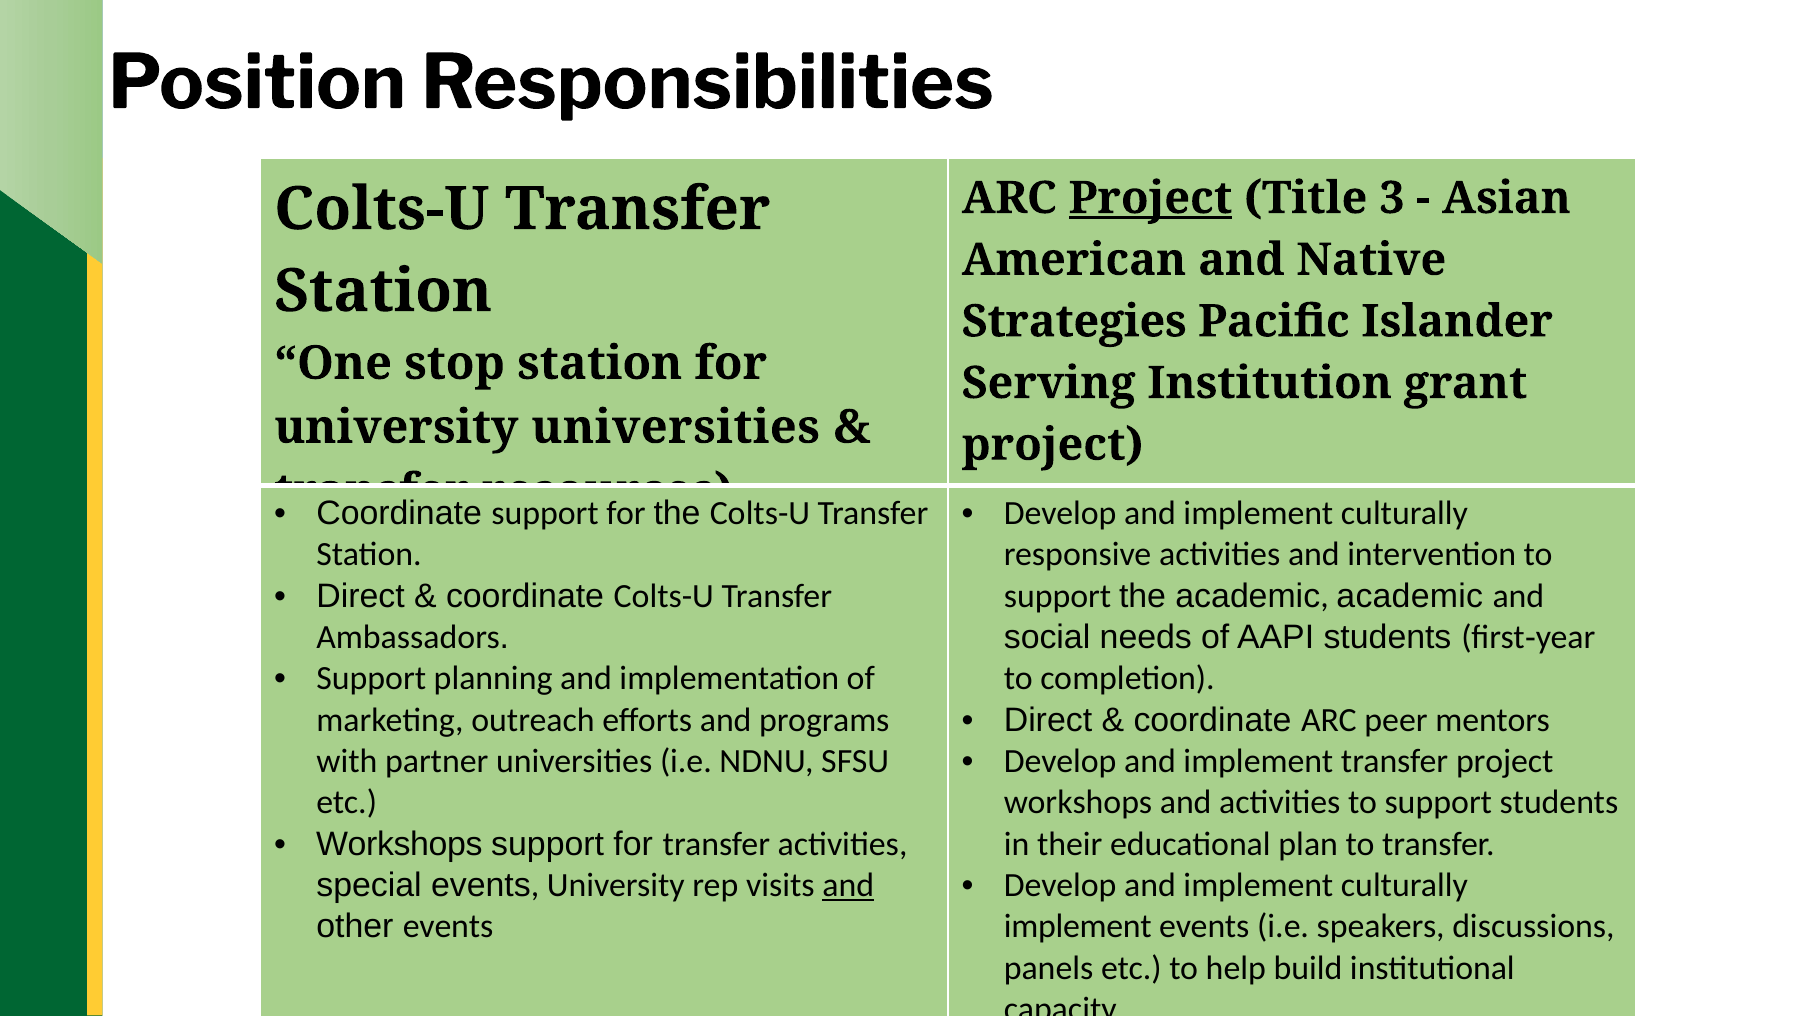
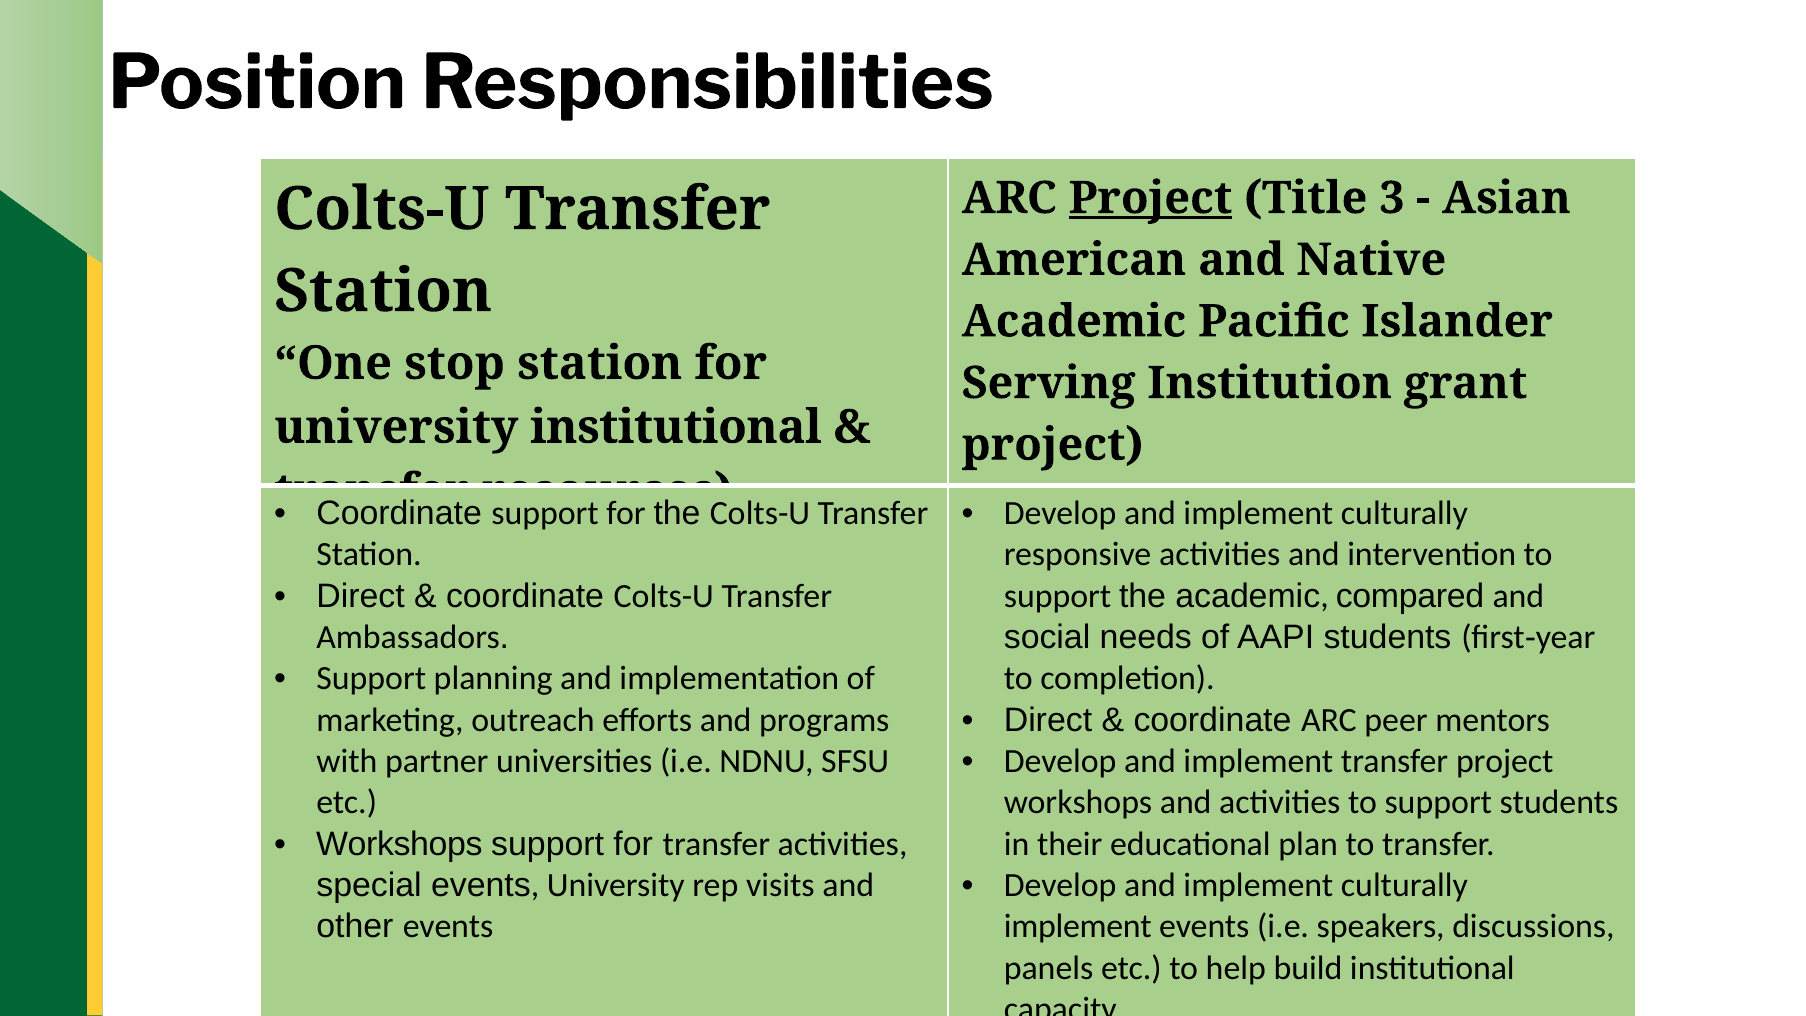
Strategies: Strategies -> Academic (1074, 321)
university universities: universities -> institutional (676, 427)
academic academic: academic -> compared (1410, 596)
and underline: present -> none (848, 885)
